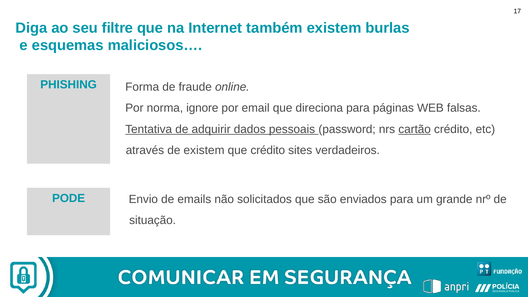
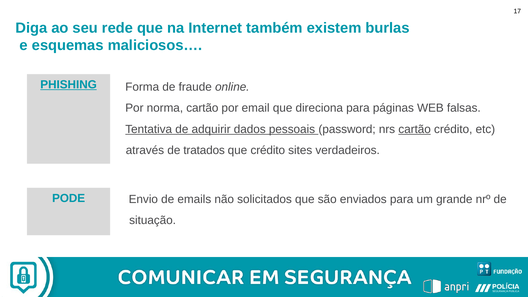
filtre: filtre -> rede (117, 28)
PHISHING underline: none -> present (69, 85)
norma ignore: ignore -> cartão (202, 108)
de existem: existem -> tratados (204, 150)
